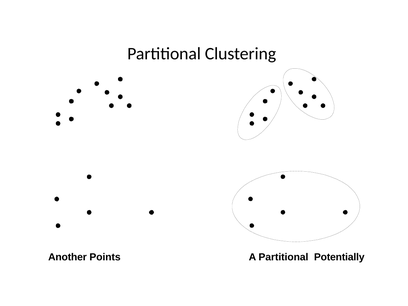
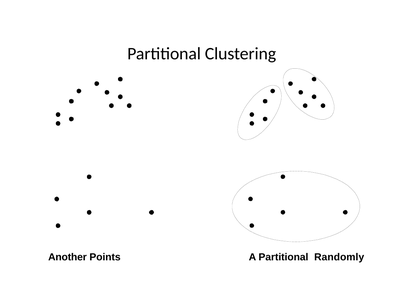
Potentially: Potentially -> Randomly (339, 257)
